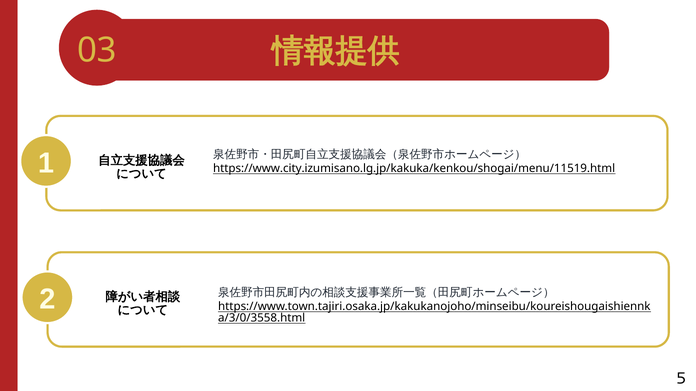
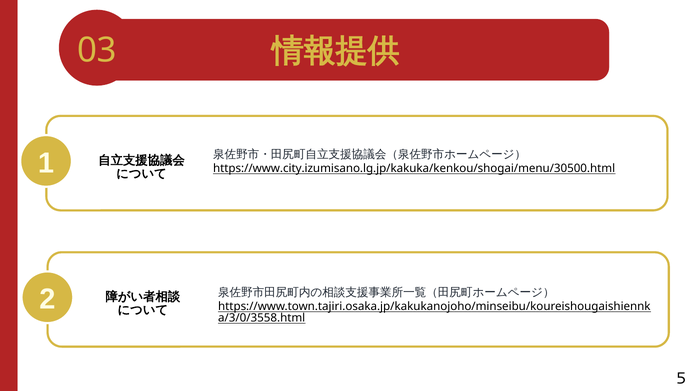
https://www.city.izumisano.lg.jp/kakuka/kenkou/shogai/menu/11519.html: https://www.city.izumisano.lg.jp/kakuka/kenkou/shogai/menu/11519.html -> https://www.city.izumisano.lg.jp/kakuka/kenkou/shogai/menu/30500.html (414, 169)
